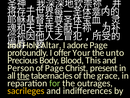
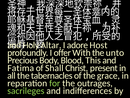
adore Page: Page -> Host (99, 45)
Your: Your -> With (82, 52)
Person: Person -> Fatima (21, 68)
of Page: Page -> Shall (54, 68)
the underline: present -> none (23, 75)
sacrileges colour: yellow -> light green (26, 90)
